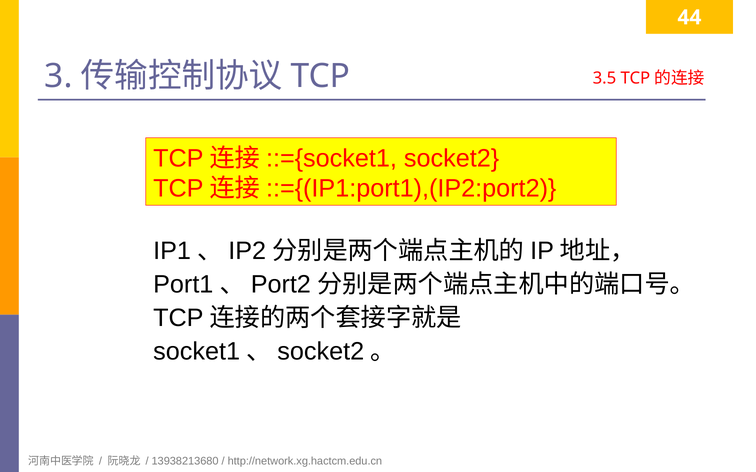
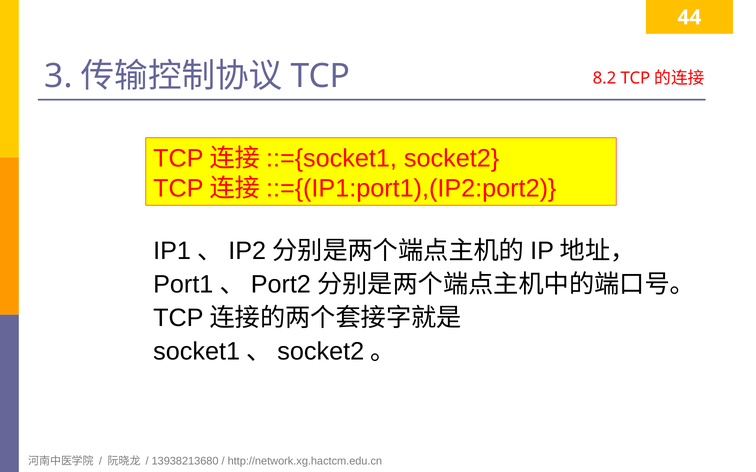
3.5: 3.5 -> 8.2 (604, 78)
